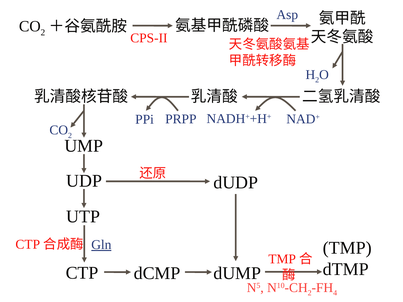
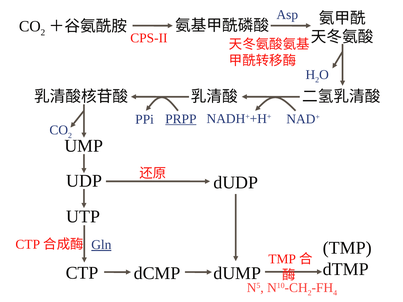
PRPP underline: none -> present (181, 119)
